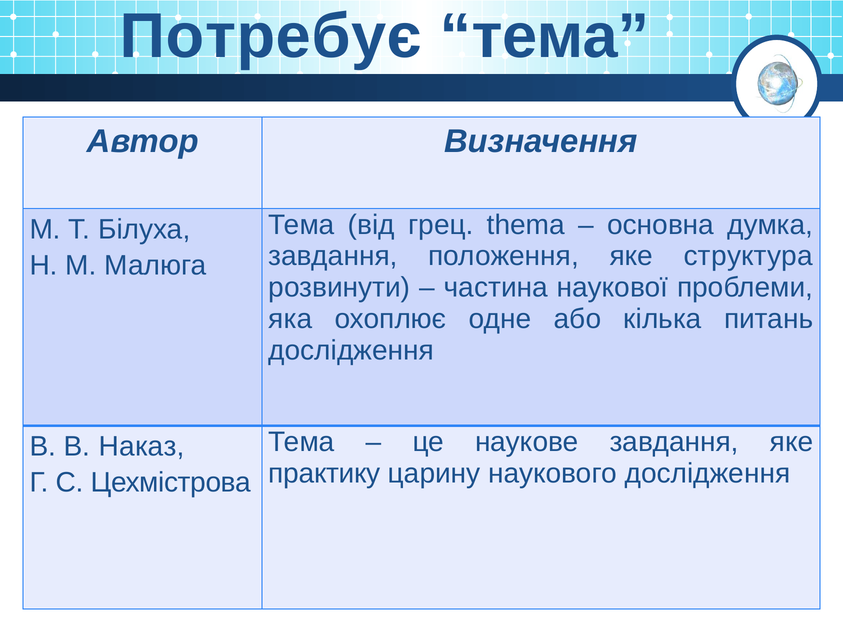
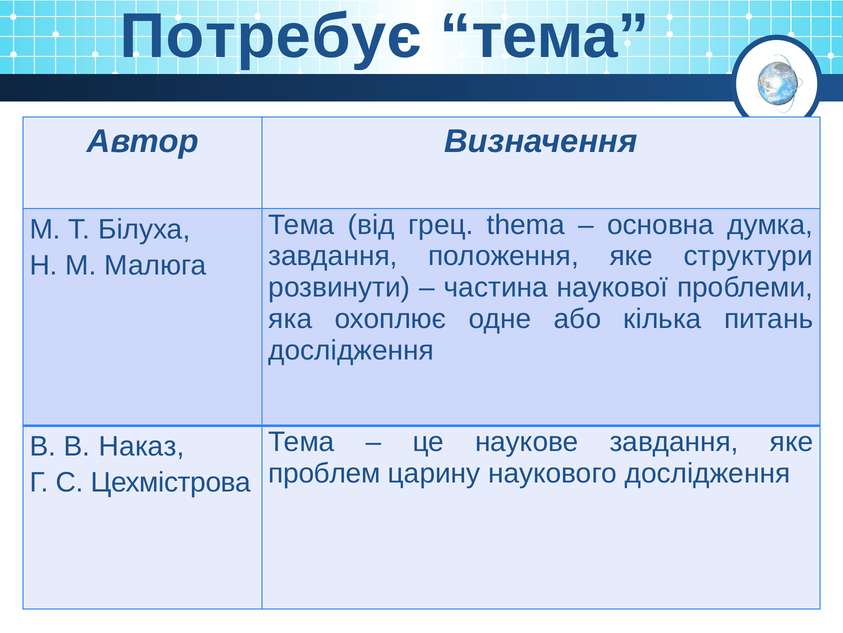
структура: структура -> структури (748, 256)
практику: практику -> проблем (324, 473)
